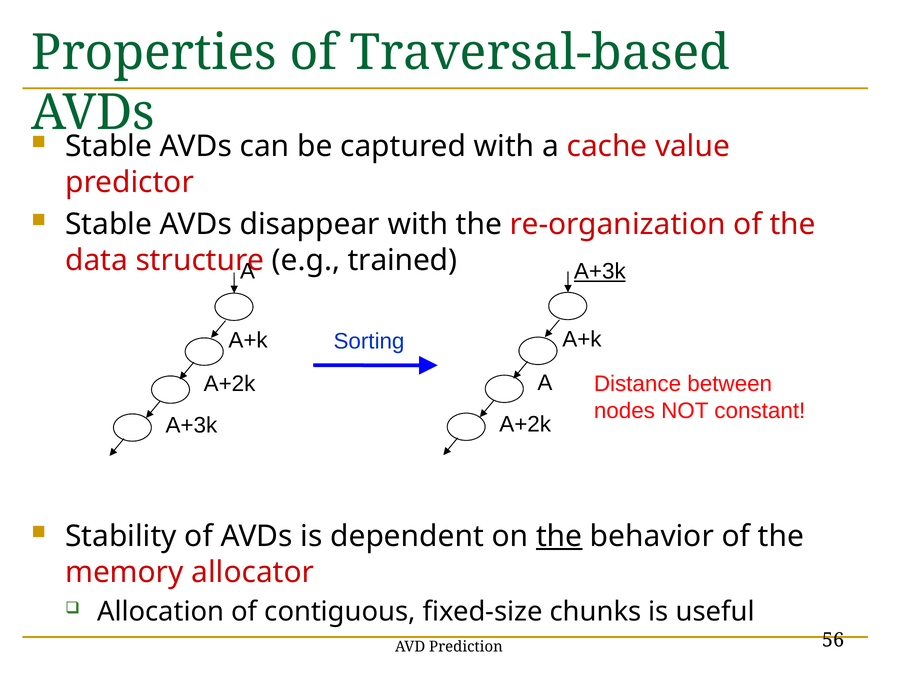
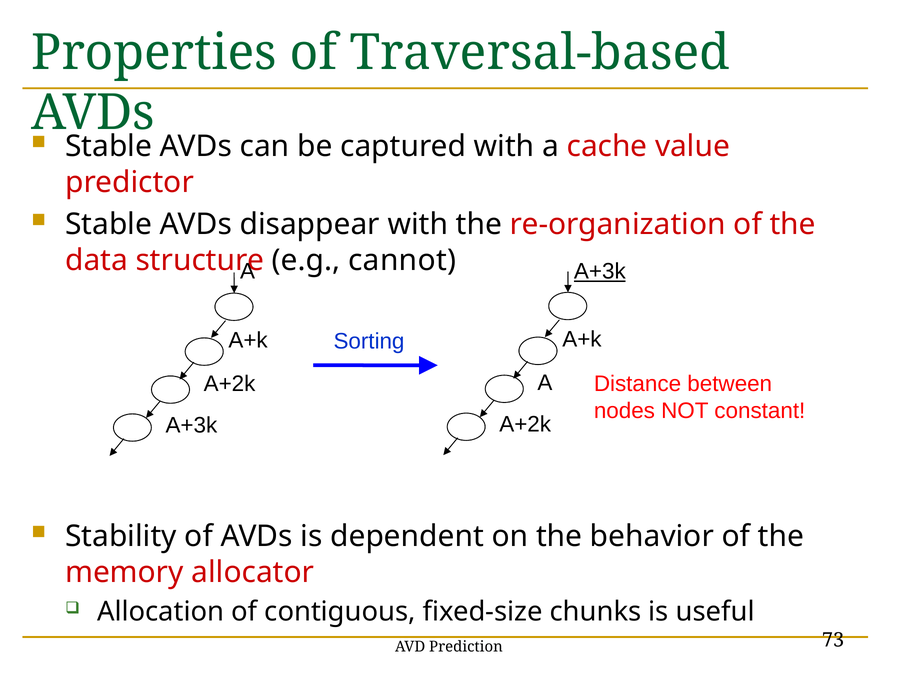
trained: trained -> cannot (402, 260)
the underline: present -> none (559, 536)
56: 56 -> 73 (833, 640)
